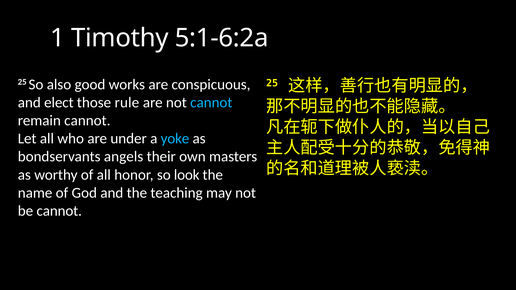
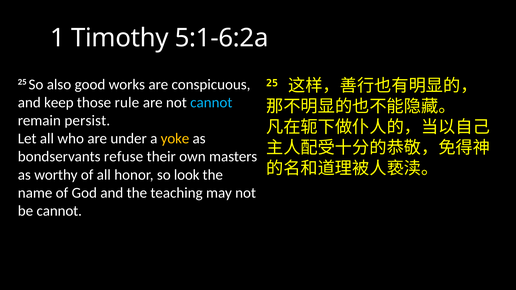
elect: elect -> keep (59, 103)
remain cannot: cannot -> persist (87, 121)
yoke colour: light blue -> yellow (175, 139)
angels: angels -> refuse (124, 157)
